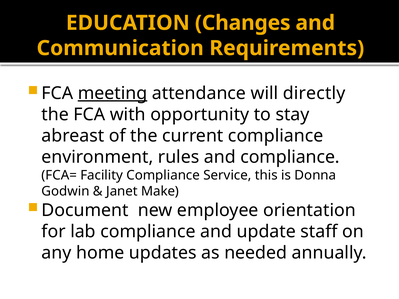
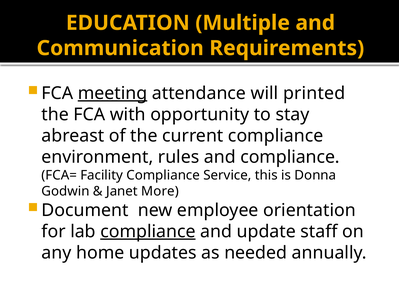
Changes: Changes -> Multiple (243, 23)
directly: directly -> printed (314, 93)
Make: Make -> More (160, 191)
compliance underline: none -> present (148, 232)
